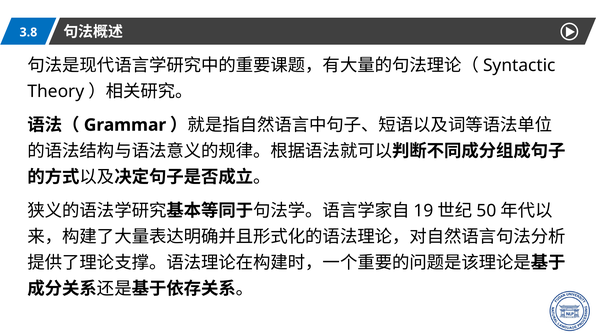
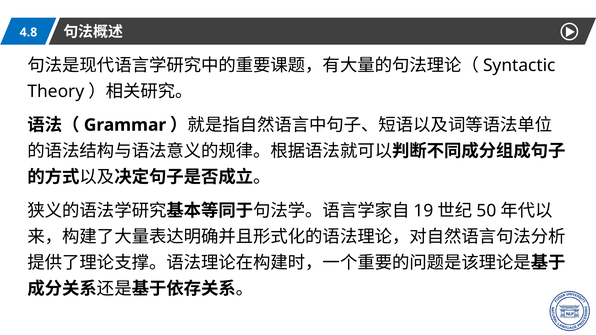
3.8: 3.8 -> 4.8 (28, 32)
